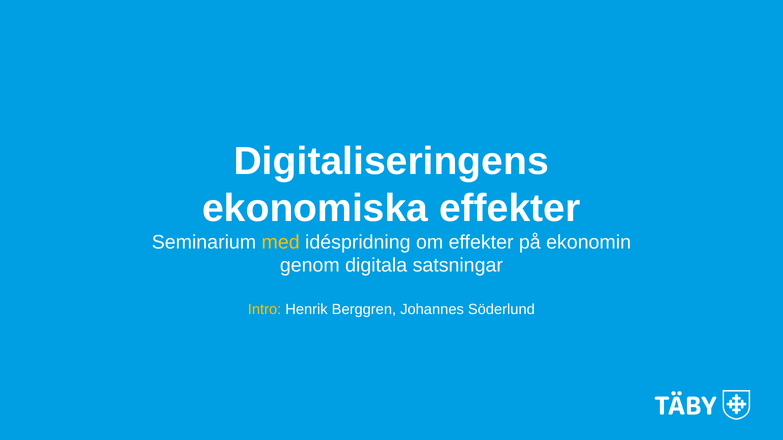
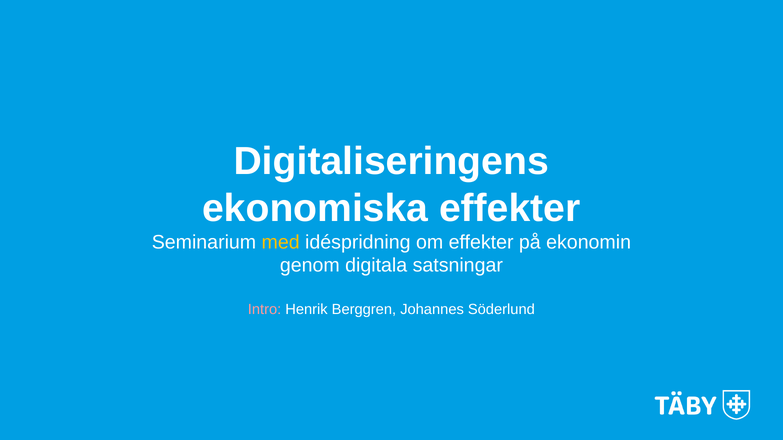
Intro colour: yellow -> pink (265, 309)
